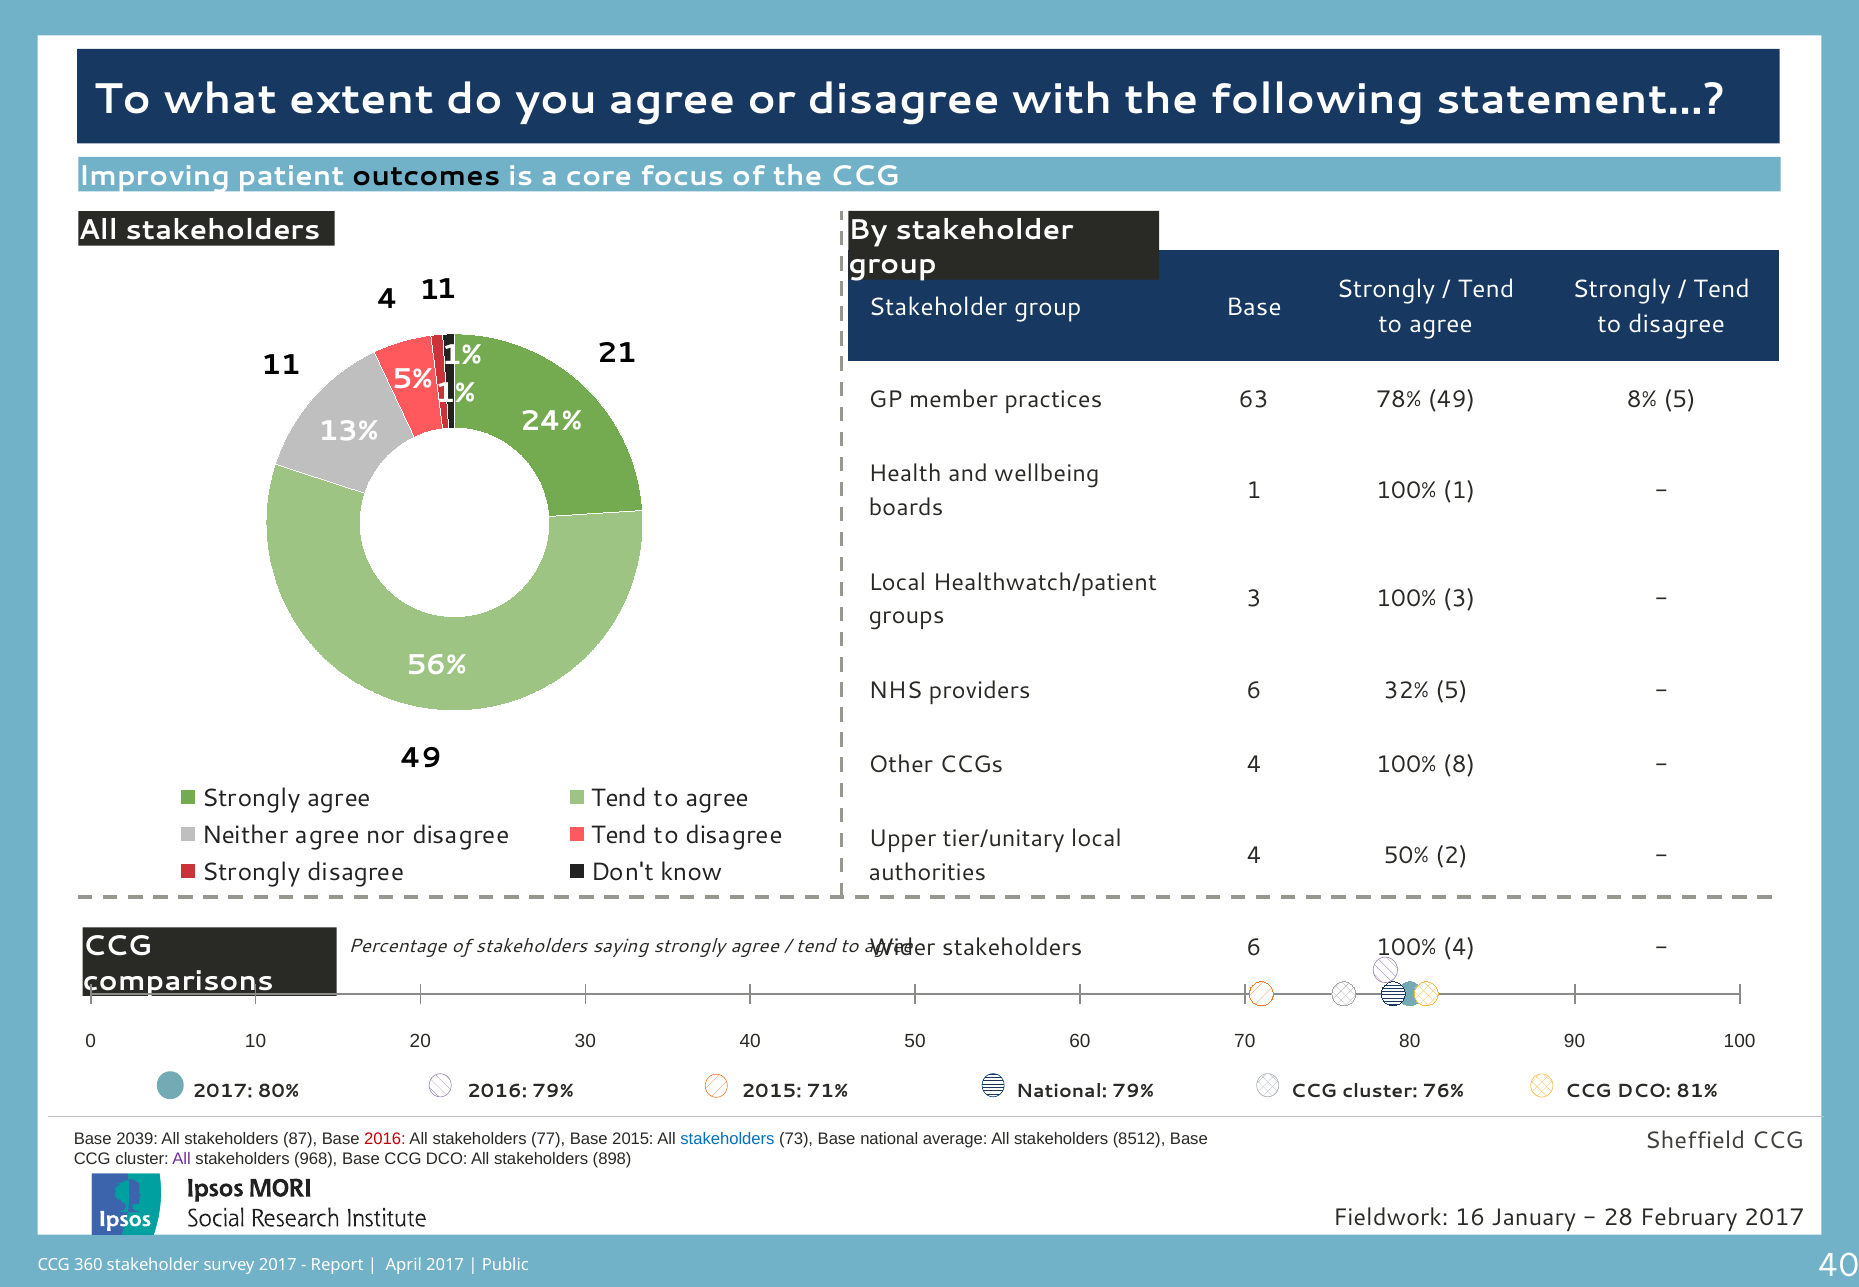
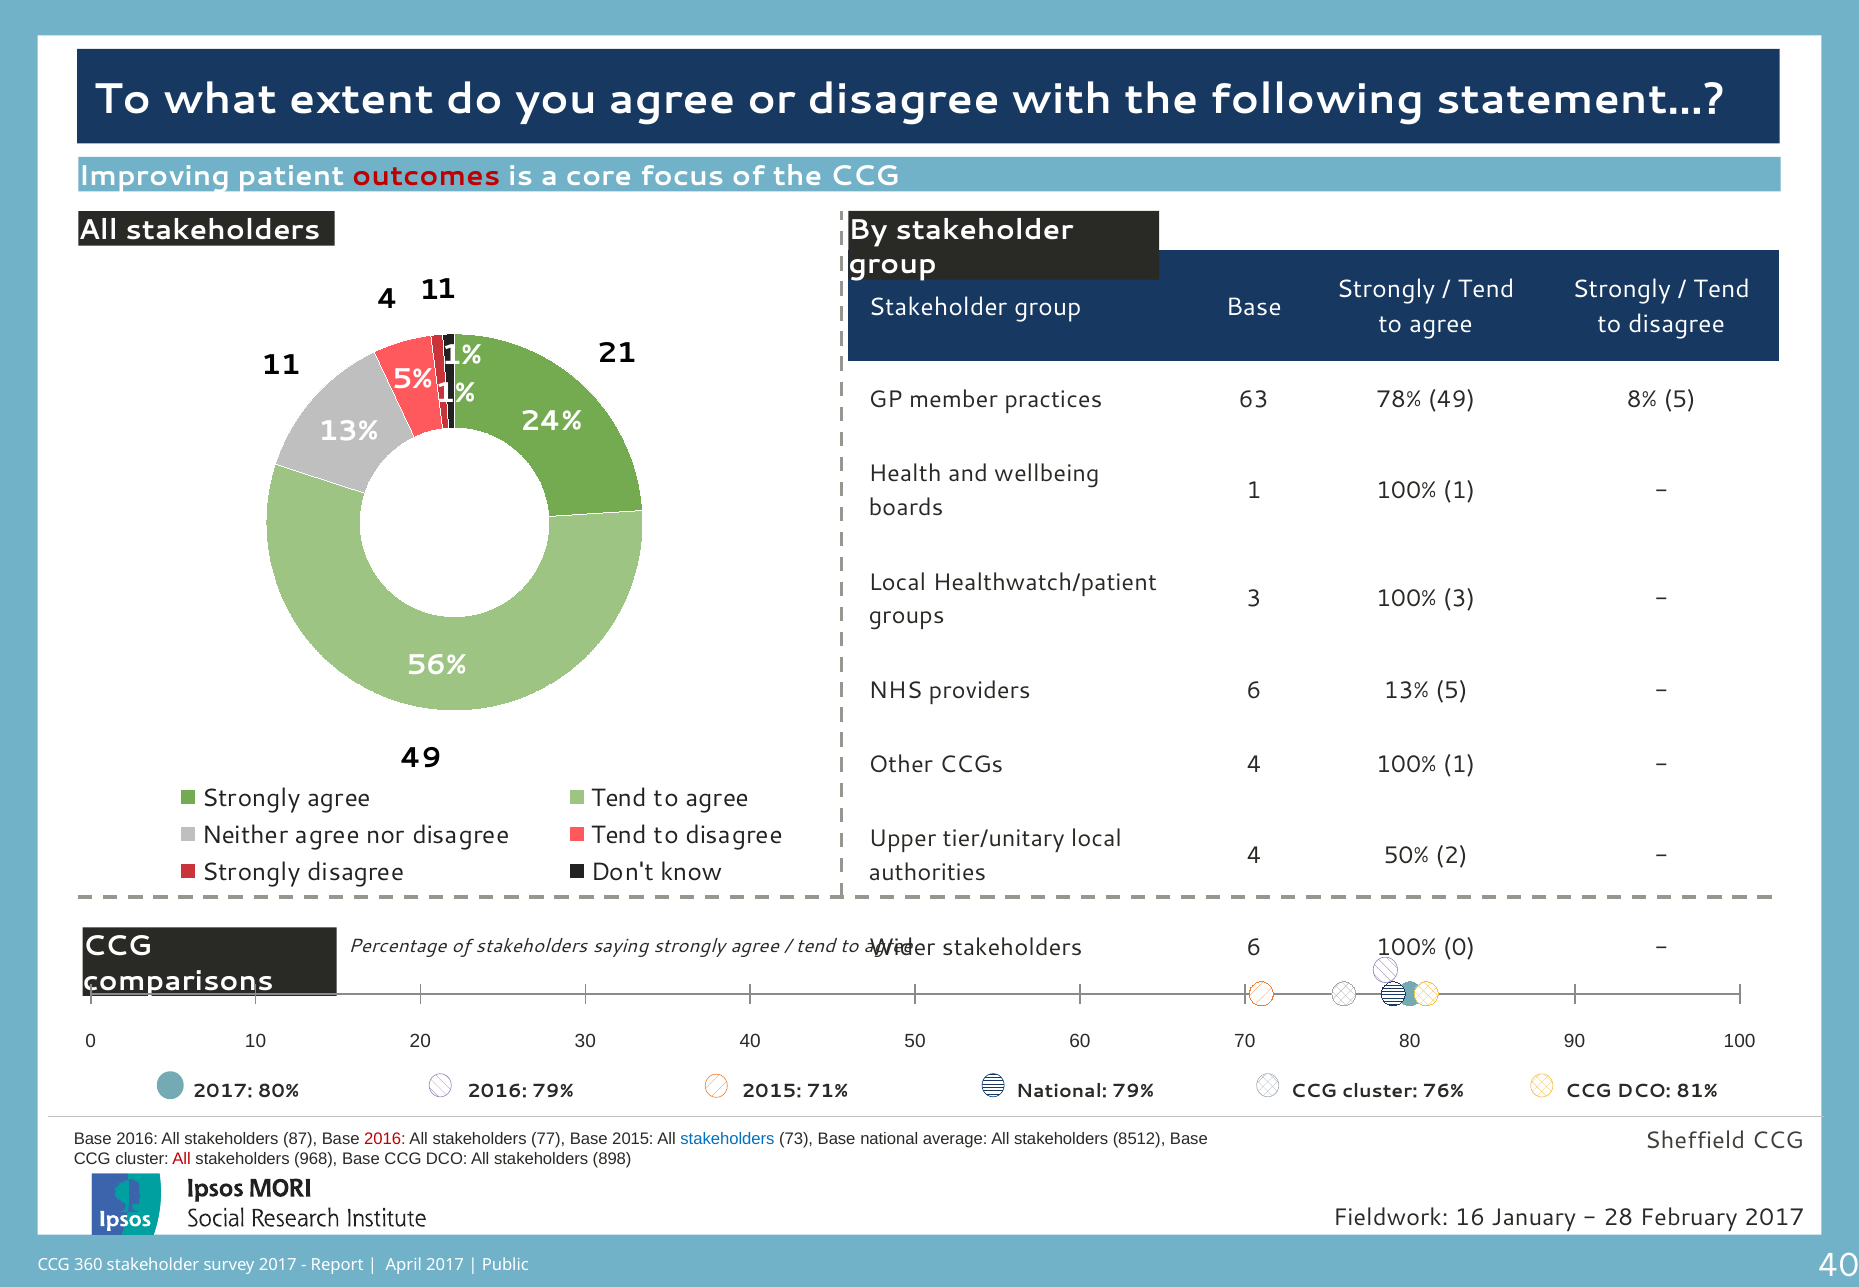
outcomes colour: black -> red (426, 176)
6 32%: 32% -> 13% (1406, 690)
4 100% 8: 8 -> 1 (1459, 765)
100% 4: 4 -> 0 (1459, 947)
2039: 2039 -> 2016 (137, 1139)
All colour: purple -> red (182, 1159)
